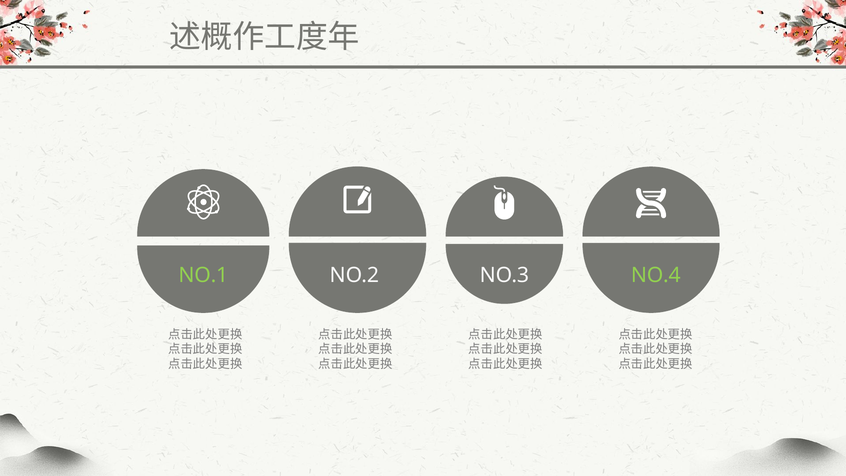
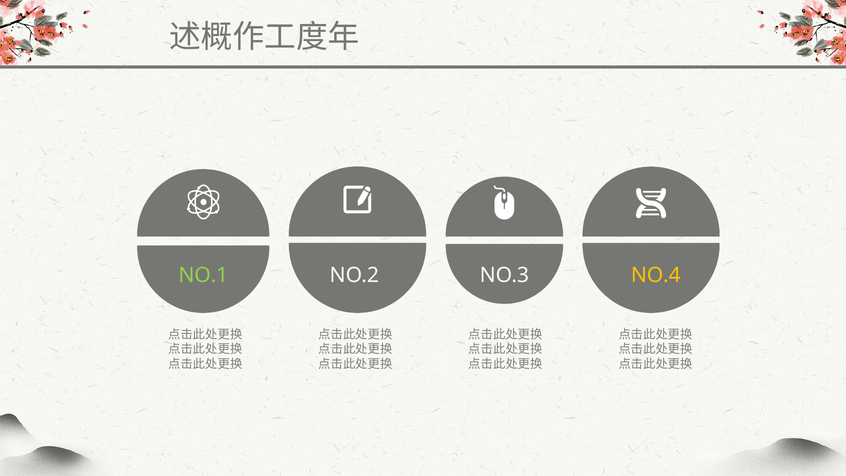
NO.4 colour: light green -> yellow (656, 275)
